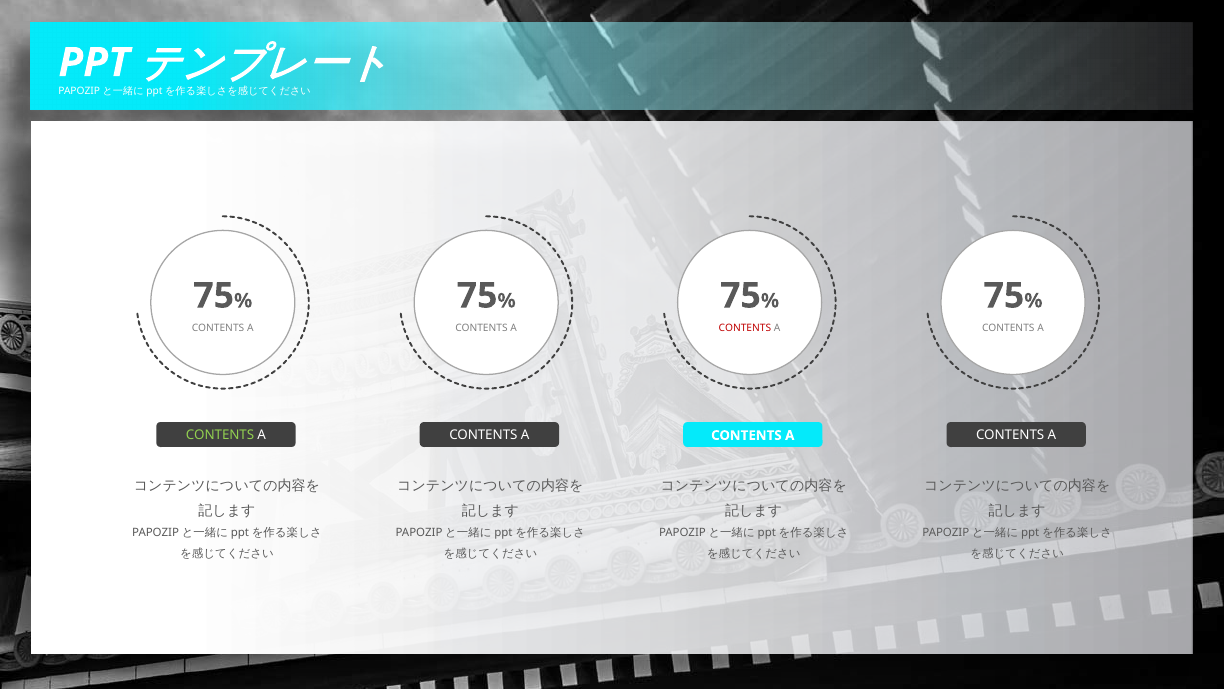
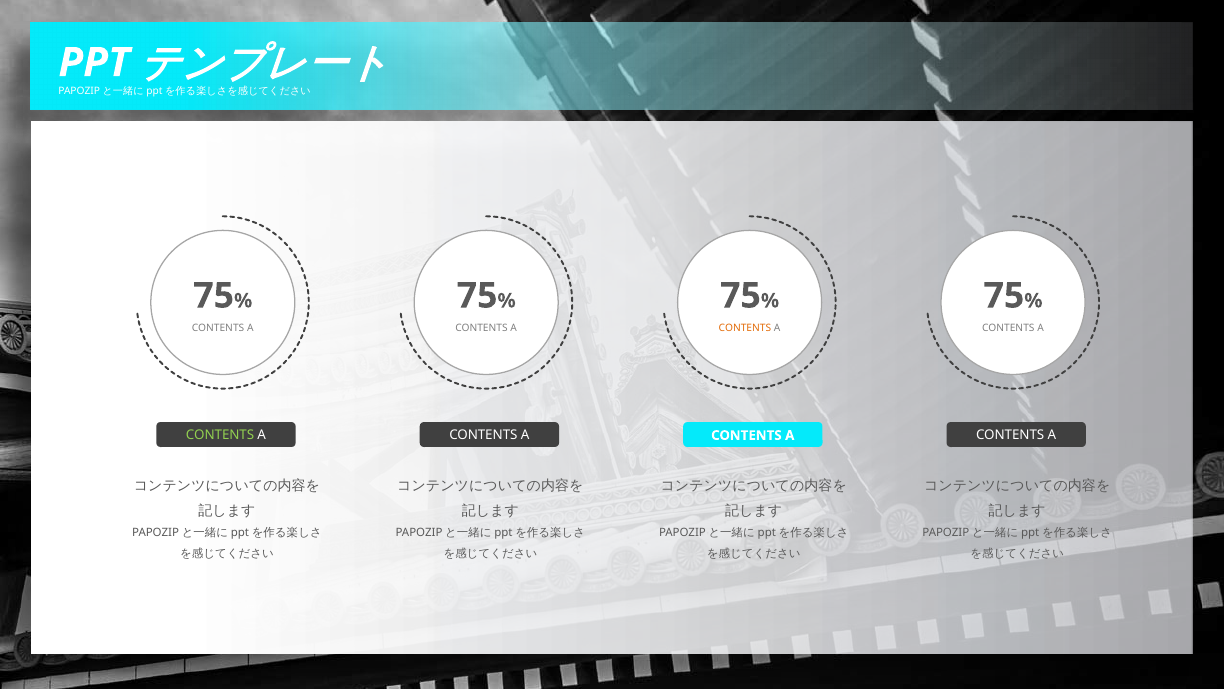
CONTENTS colour: red -> orange (745, 327)
